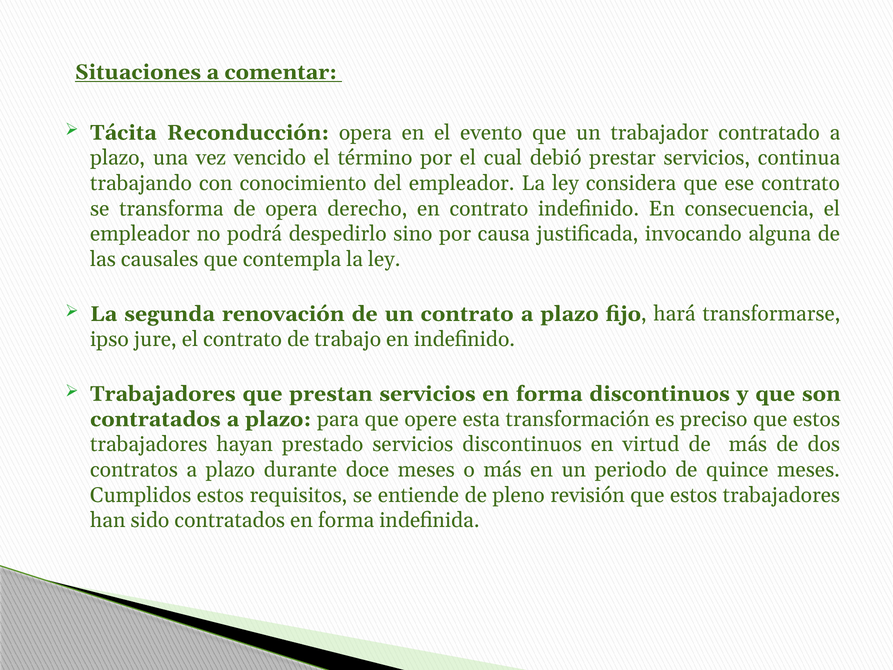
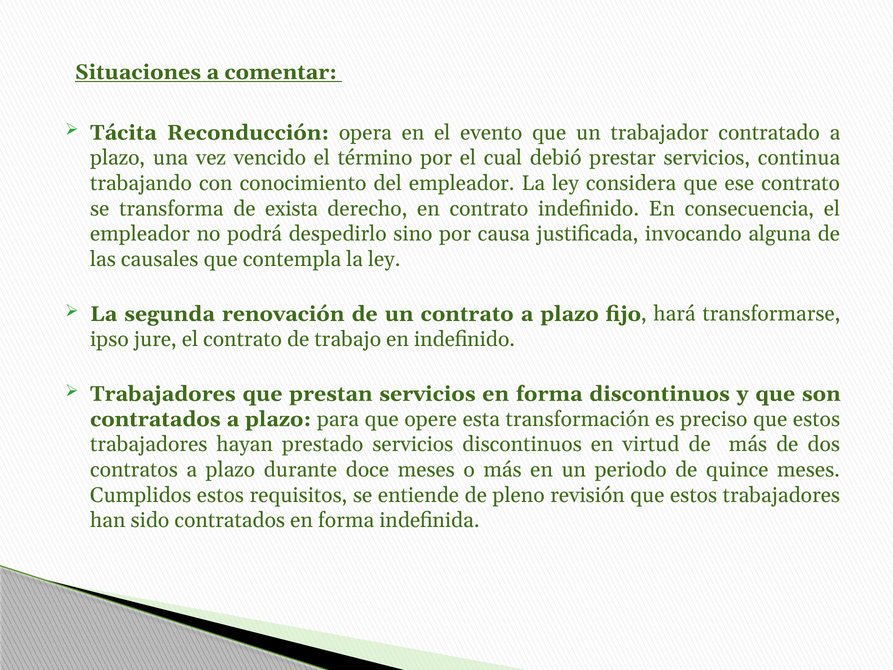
de opera: opera -> exista (291, 209)
